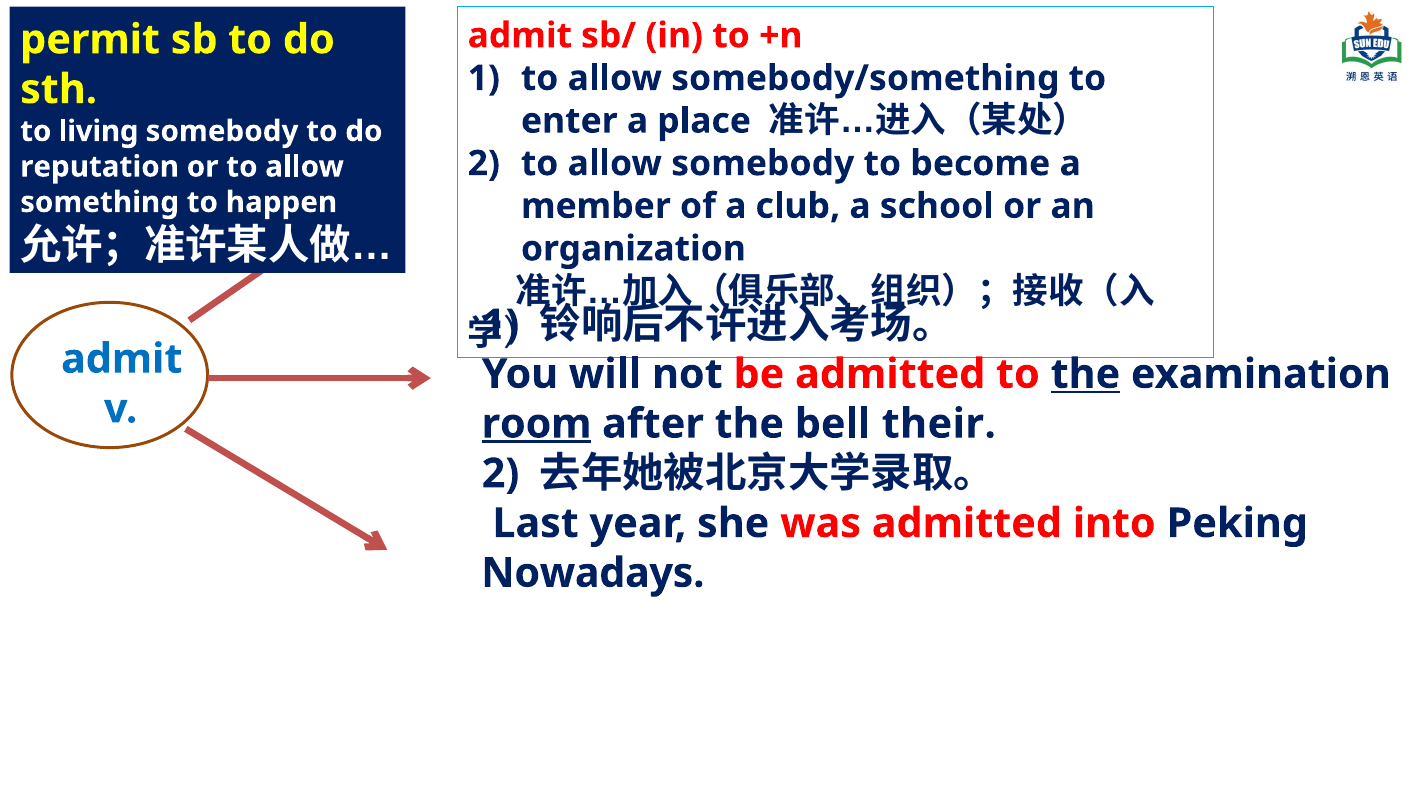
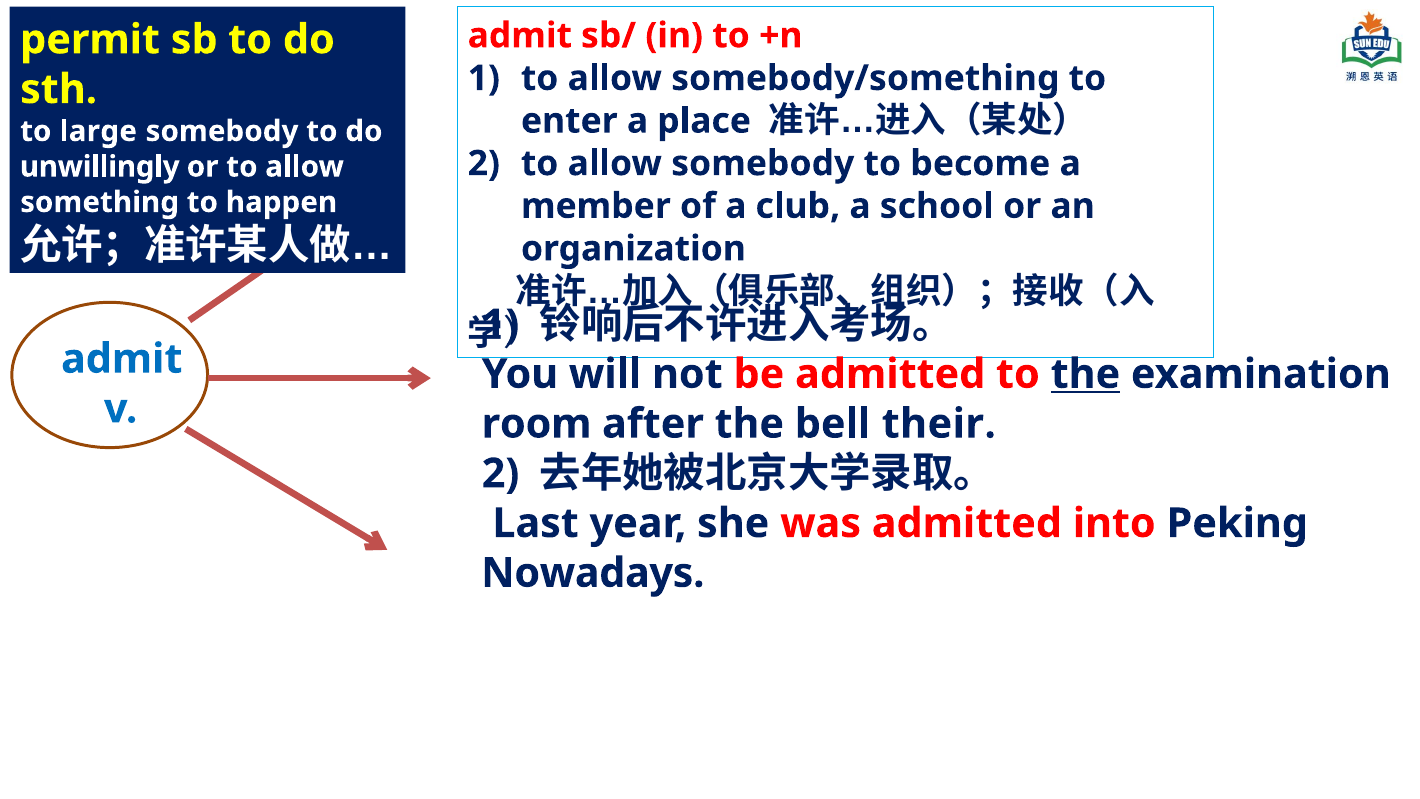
living: living -> large (98, 131)
reputation: reputation -> unwillingly (100, 167)
room underline: present -> none (537, 424)
